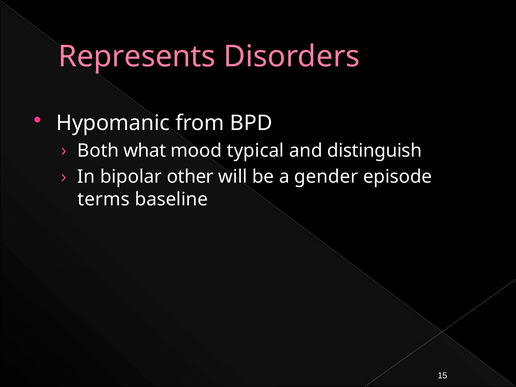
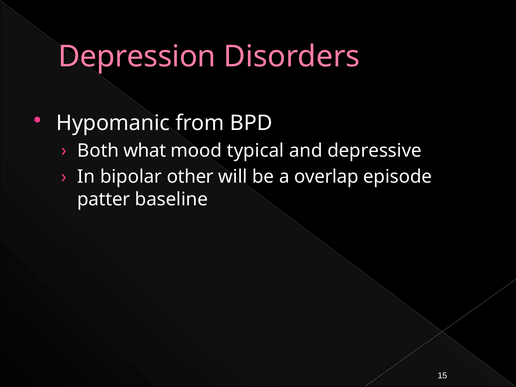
Represents: Represents -> Depression (137, 57)
distinguish: distinguish -> depressive (375, 151)
gender: gender -> overlap (326, 177)
terms: terms -> patter (104, 199)
